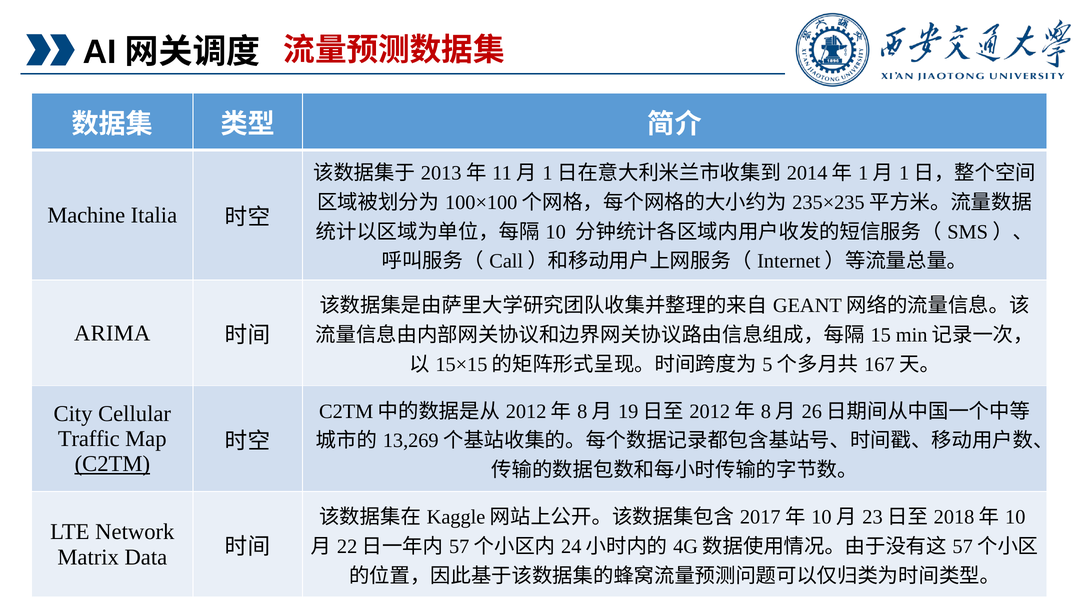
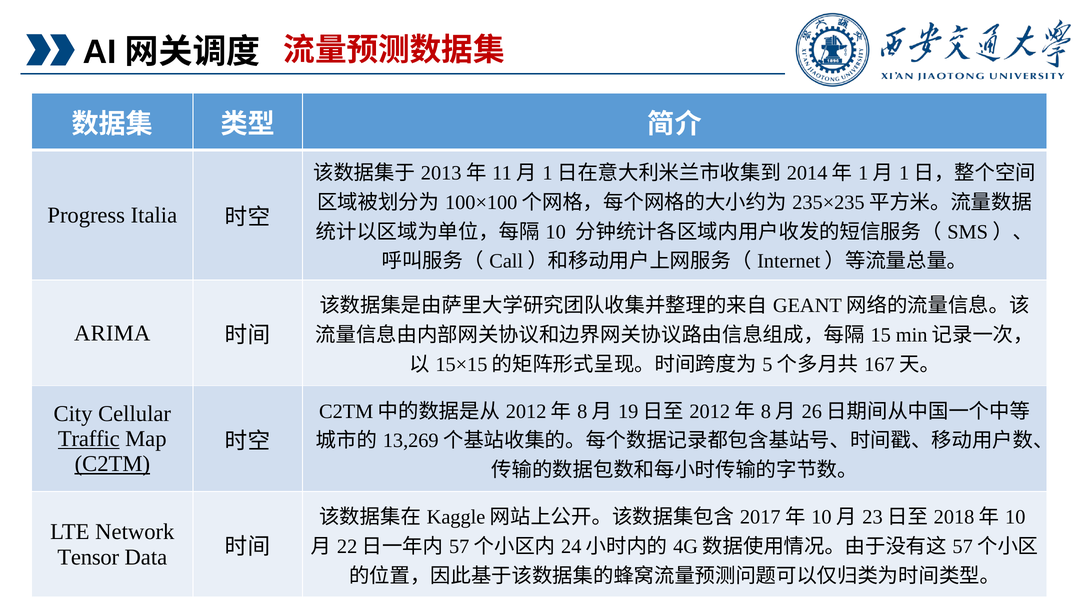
Machine: Machine -> Progress (86, 215)
Traffic underline: none -> present (89, 439)
Matrix: Matrix -> Tensor (88, 557)
